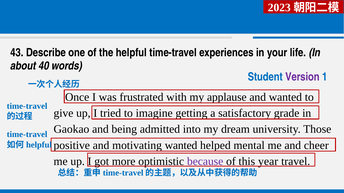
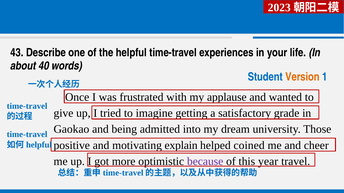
Version colour: purple -> orange (302, 77)
motivating wanted: wanted -> explain (181, 146)
mental: mental -> coined (249, 146)
